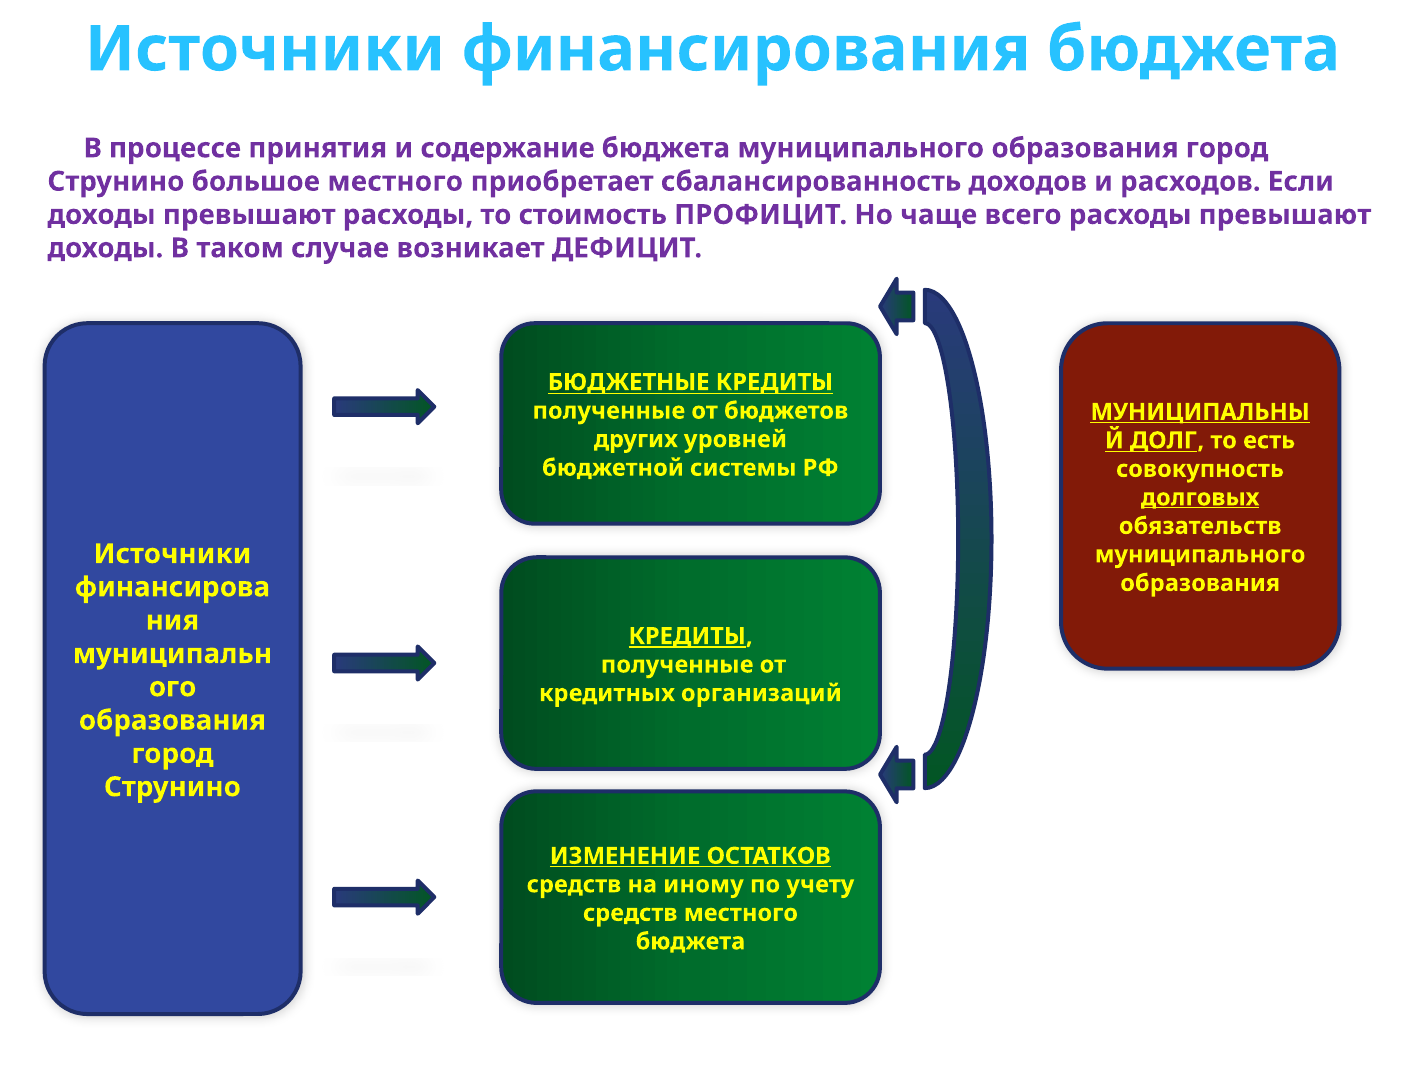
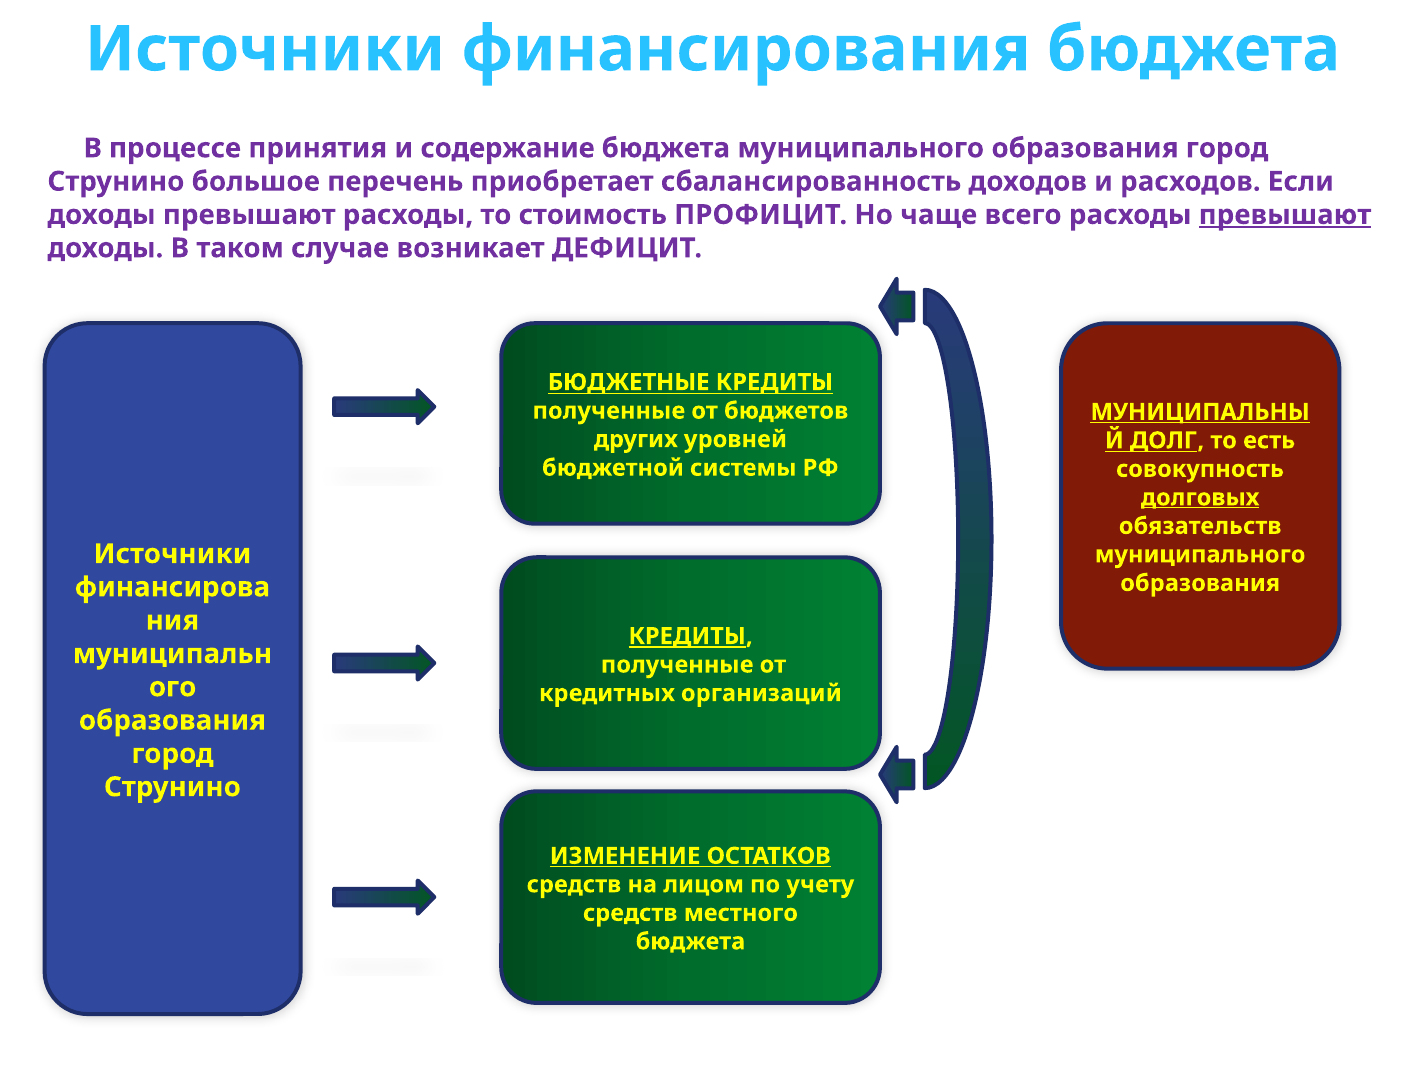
большое местного: местного -> перечень (395, 181)
превышают underline: none -> present (1285, 215)
иному: иному -> лицом (704, 884)
